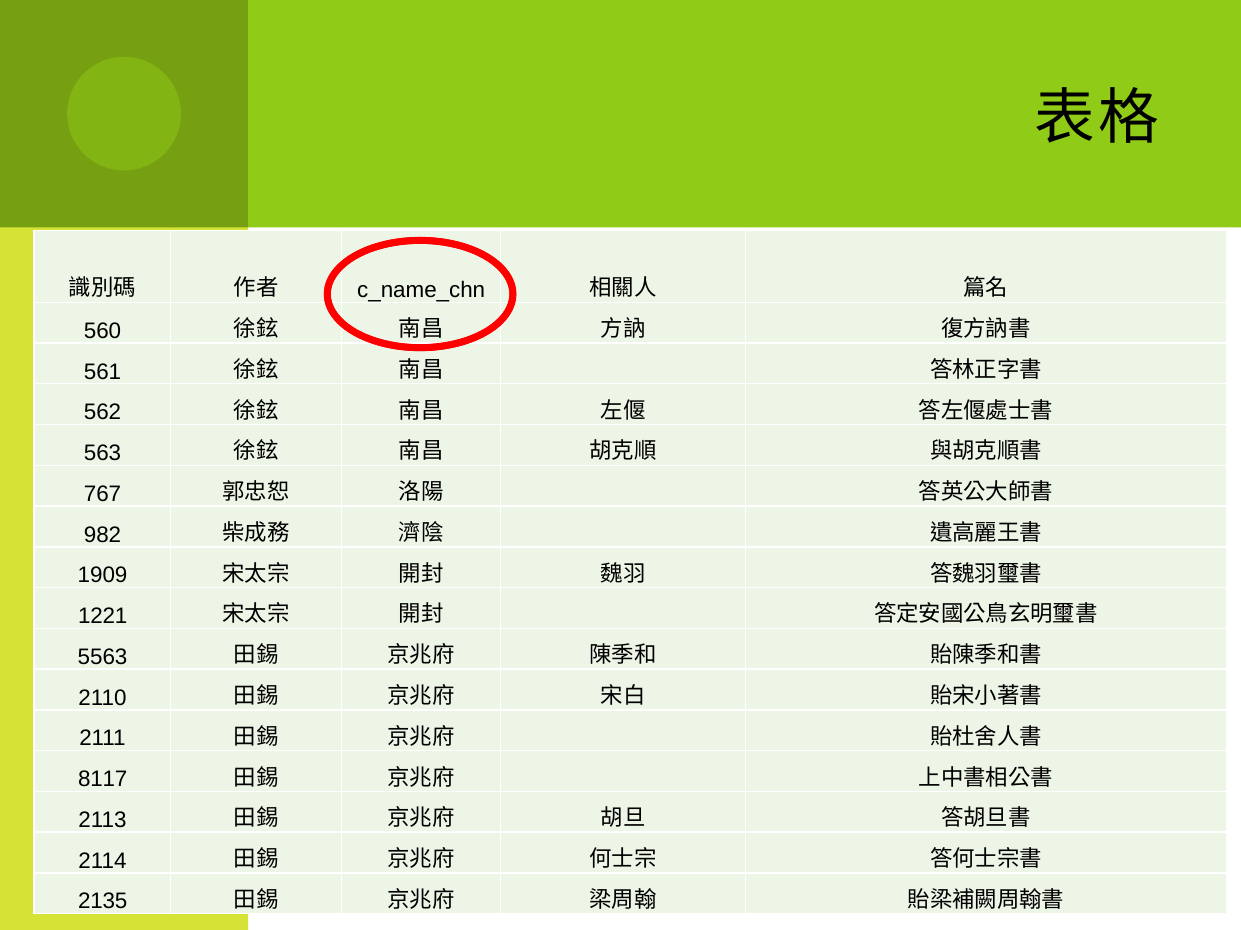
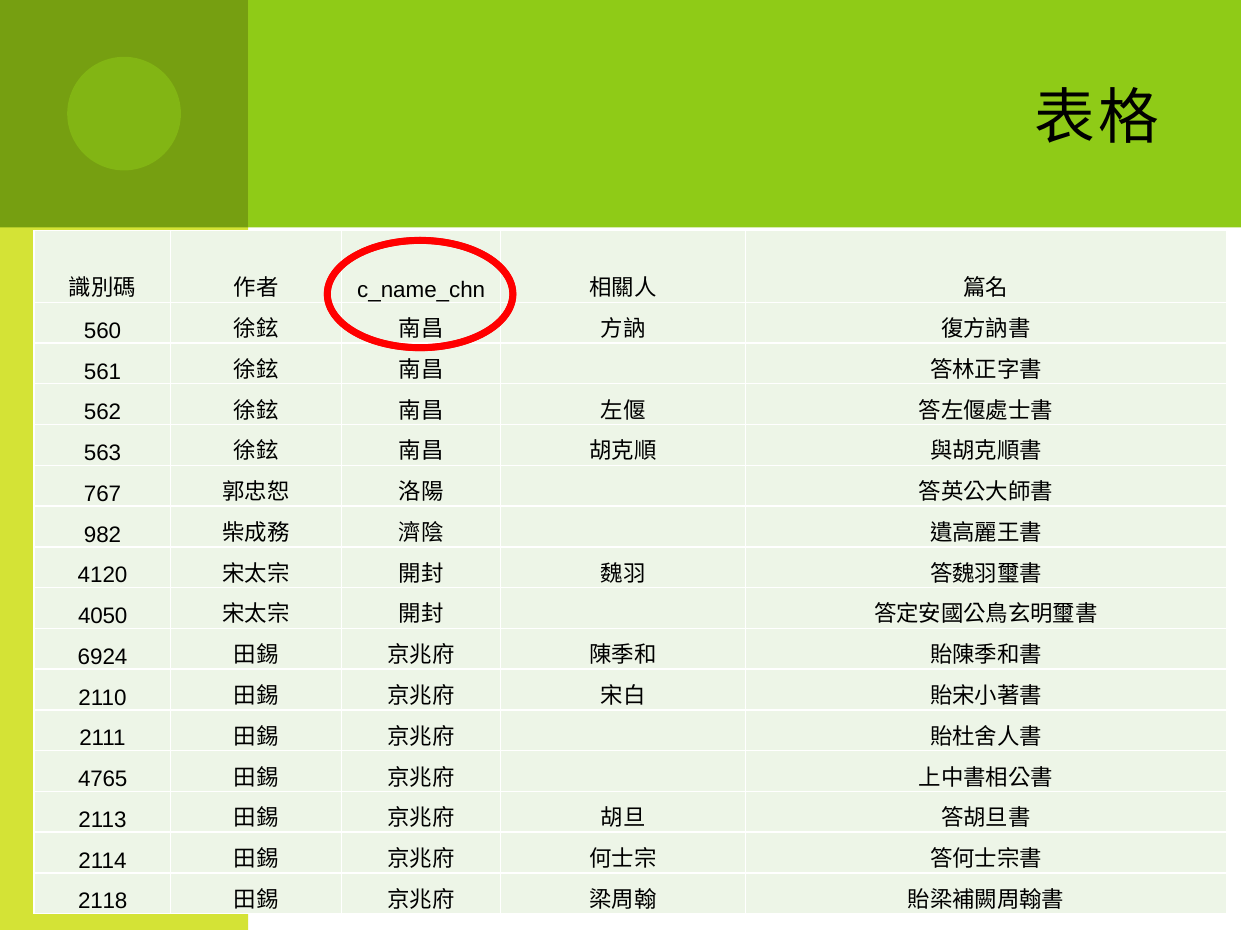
1909: 1909 -> 4120 (103, 576)
1221: 1221 -> 4050 (103, 617)
5563: 5563 -> 6924 (103, 658)
8117: 8117 -> 4765 (103, 780)
2135: 2135 -> 2118 (103, 902)
